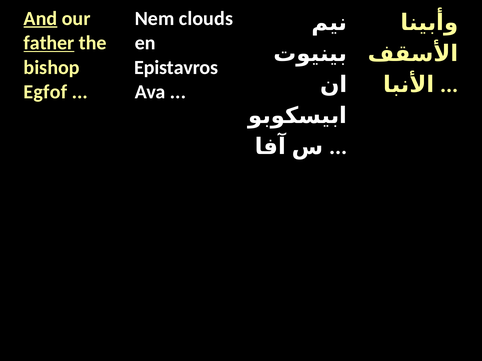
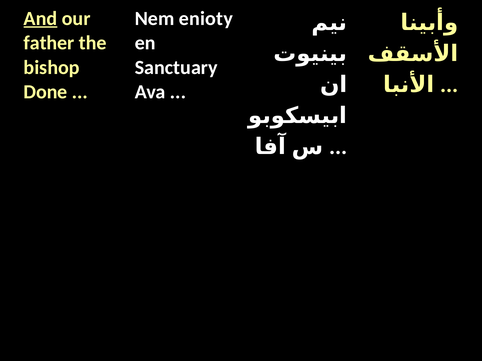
clouds: clouds -> enioty (206, 18)
father underline: present -> none (49, 43)
Epistavros: Epistavros -> Sanctuary (176, 67)
Egfof: Egfof -> Done (46, 92)
